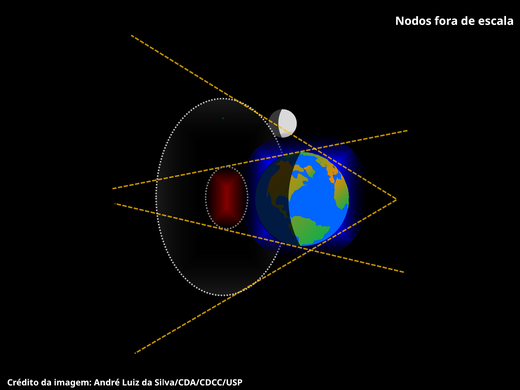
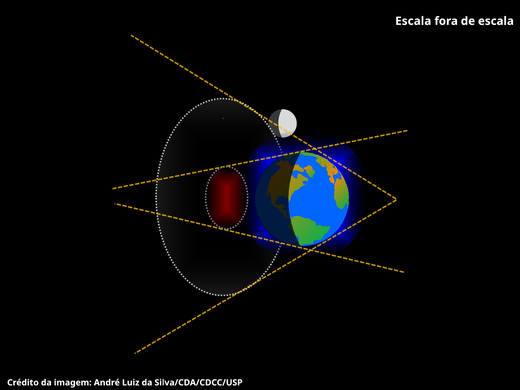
Nodos: Nodos -> Escala (413, 21)
